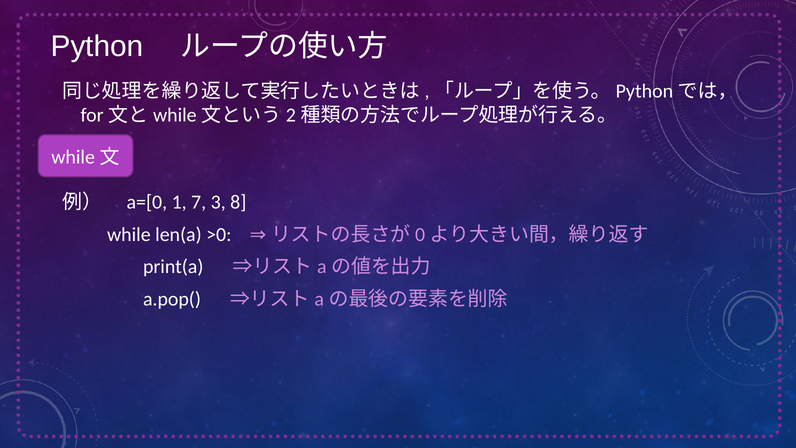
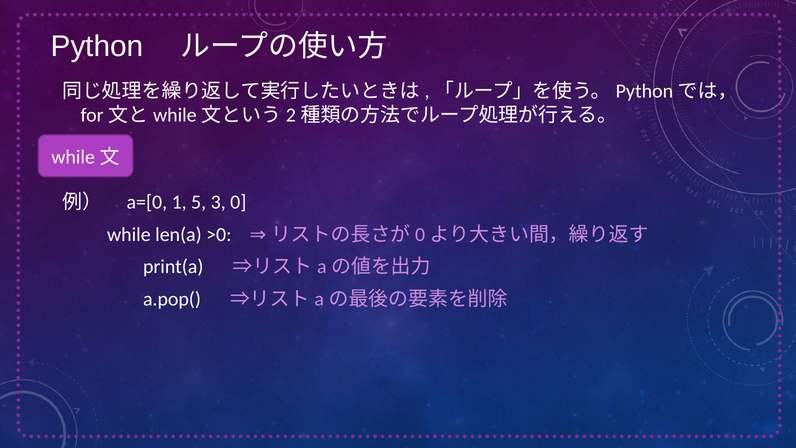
7: 7 -> 5 (199, 202)
8: 8 -> 0 (238, 202)
